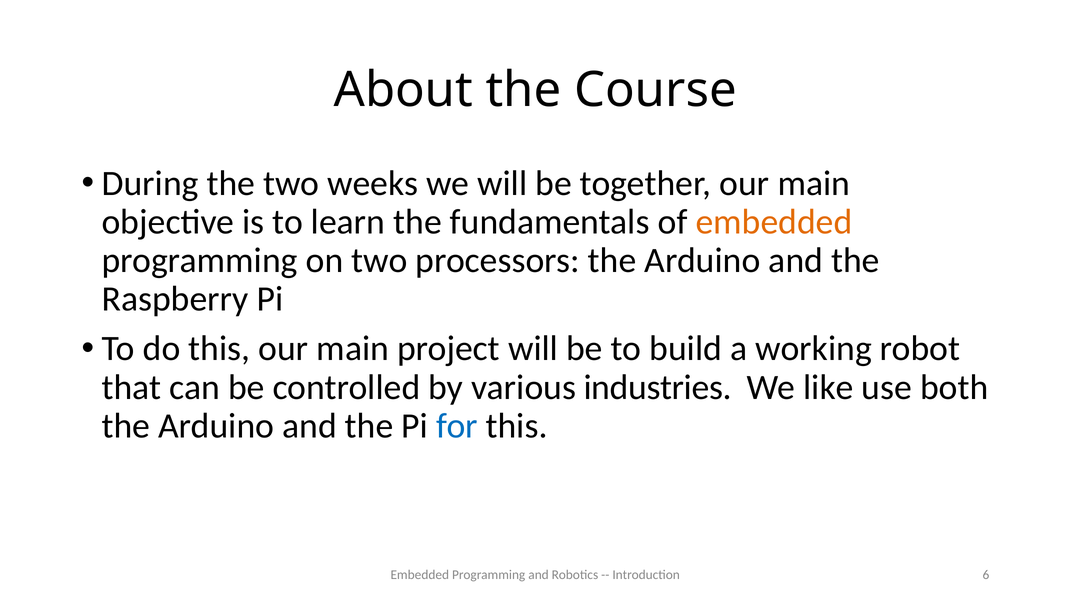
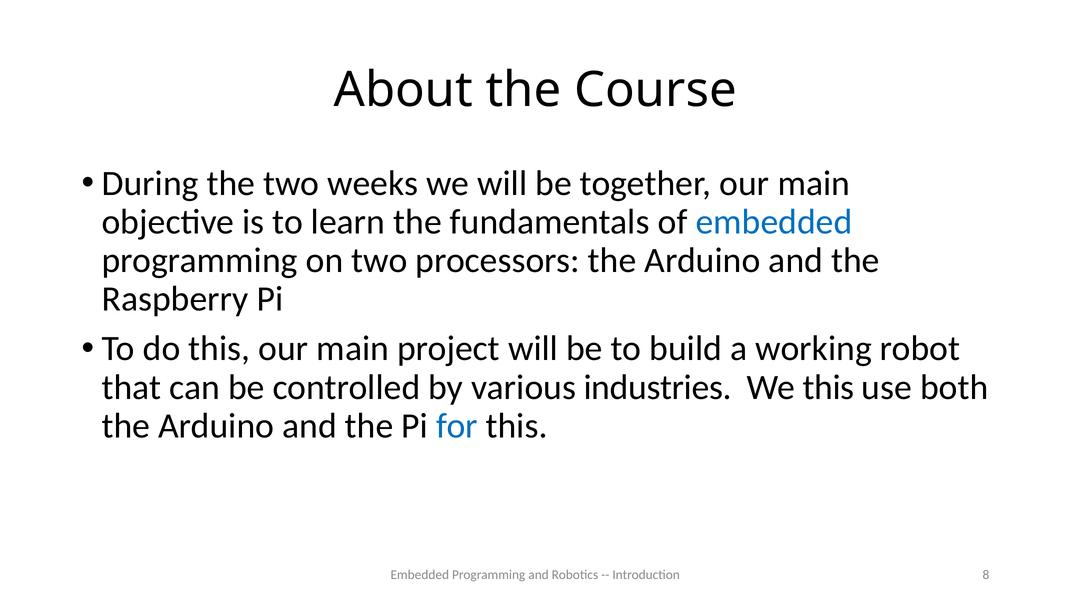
embedded colour: orange -> blue (774, 222)
We like: like -> this (829, 388)
6: 6 -> 8 (986, 575)
